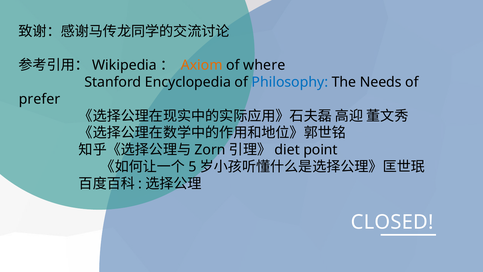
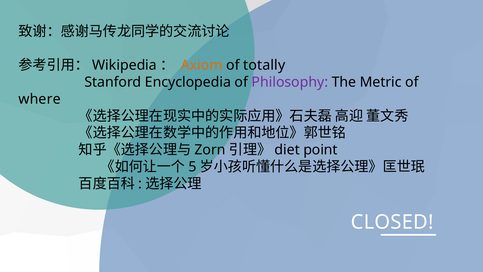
where: where -> totally (264, 65)
Philosophy colour: blue -> purple (290, 82)
Needs: Needs -> Metric (381, 82)
prefer: prefer -> where (40, 99)
